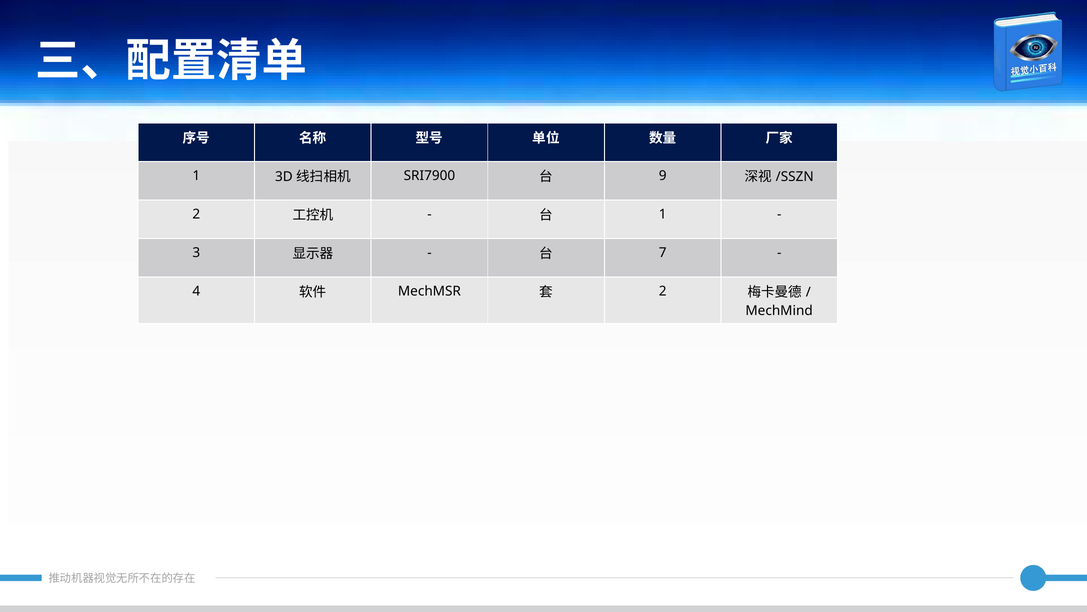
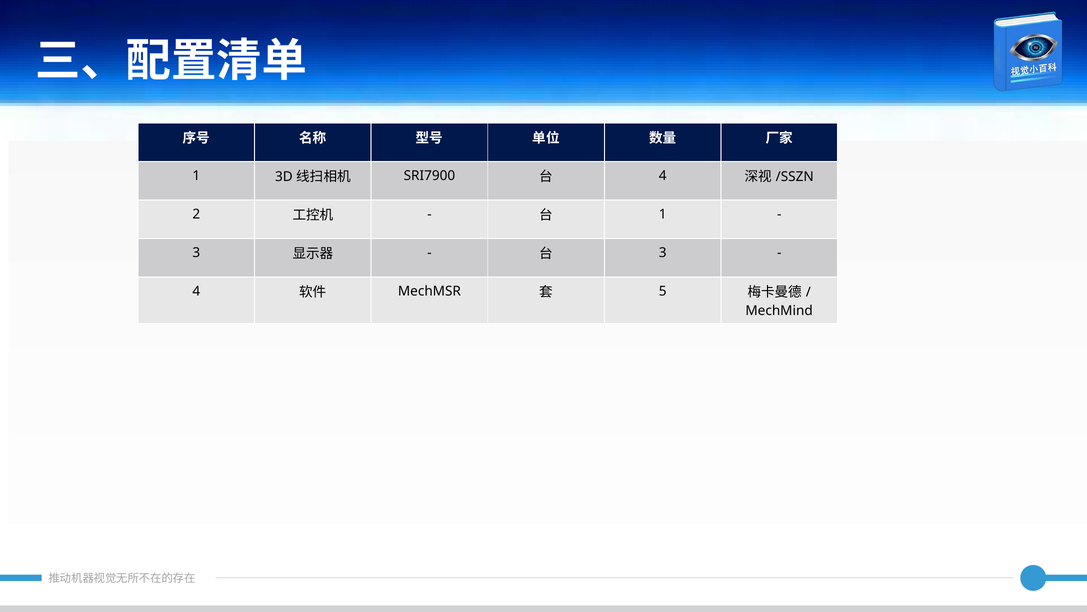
9: 9 -> 4 (663, 175)
7: 7 -> 3 (663, 252)
2: 2 -> 5 (663, 291)
